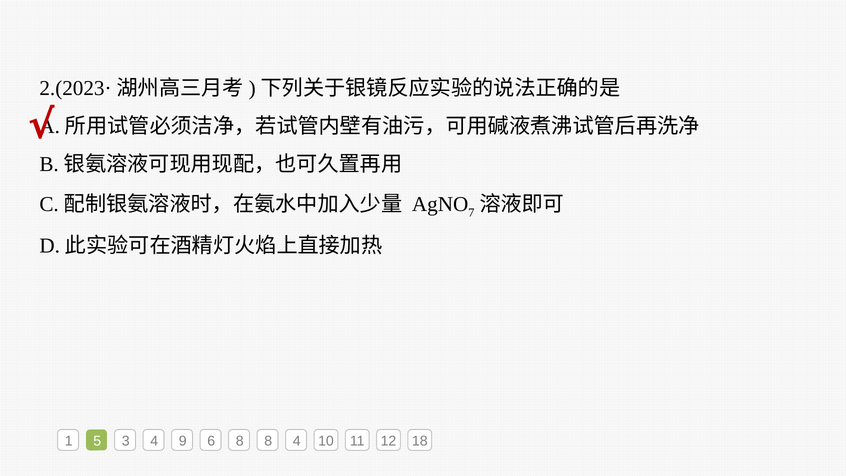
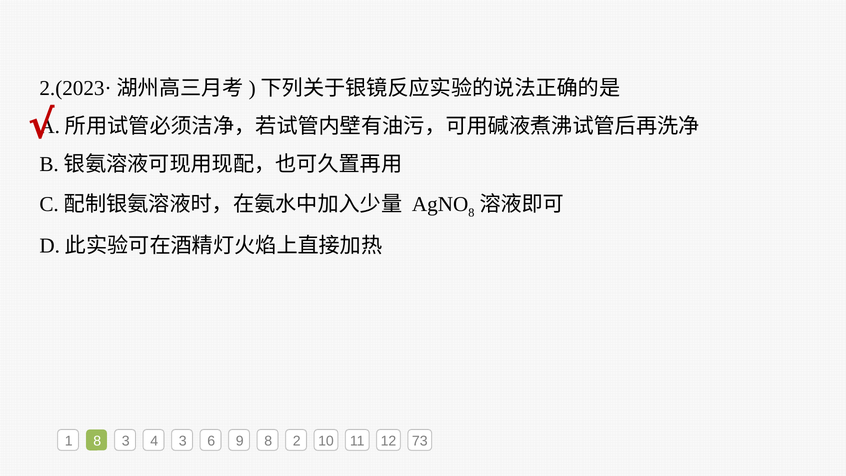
7: 7 -> 8 (471, 212)
1 5: 5 -> 8 (97, 441)
4 9: 9 -> 3 (183, 441)
6 8: 8 -> 9 (240, 441)
8 4: 4 -> 2 (297, 441)
18: 18 -> 73 (420, 441)
